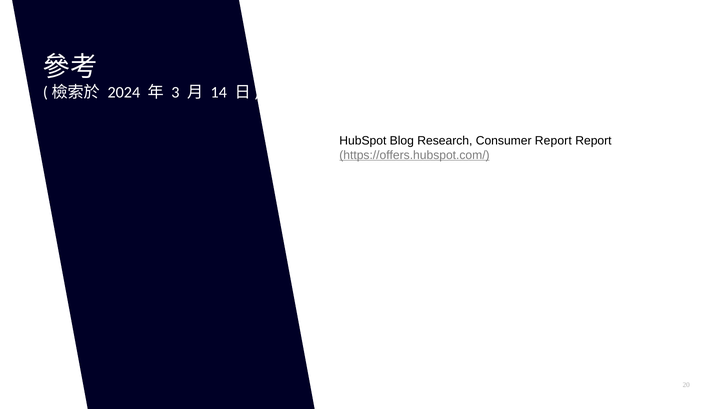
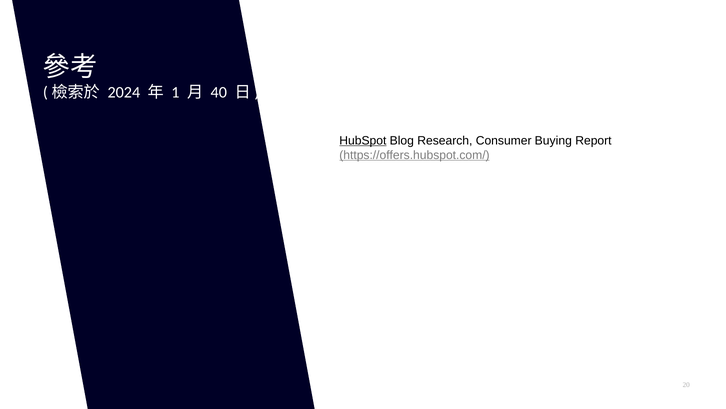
3: 3 -> 1 (175, 92)
14: 14 -> 40 (219, 92)
HubSpot underline: none -> present (363, 140)
Consumer Report: Report -> Buying (553, 140)
